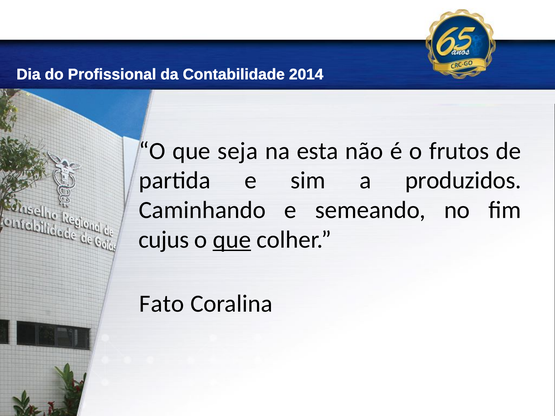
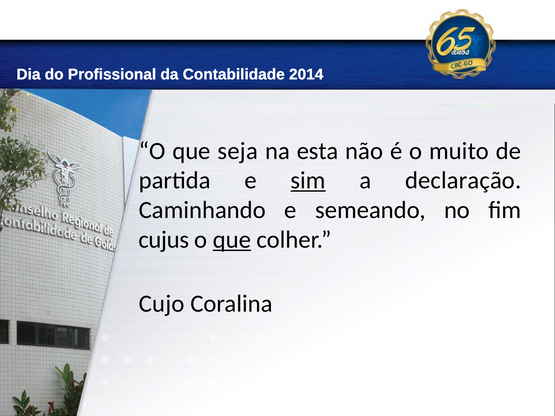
frutos: frutos -> muito (459, 151)
sim underline: none -> present (308, 181)
produzidos: produzidos -> declaração (463, 181)
Fato: Fato -> Cujo (162, 304)
